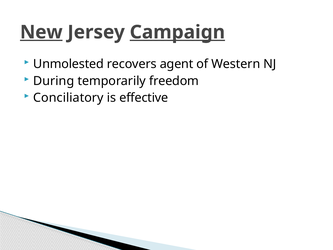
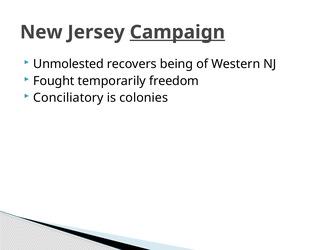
New underline: present -> none (41, 32)
agent: agent -> being (177, 64)
During: During -> Fought (54, 81)
effective: effective -> colonies (144, 98)
